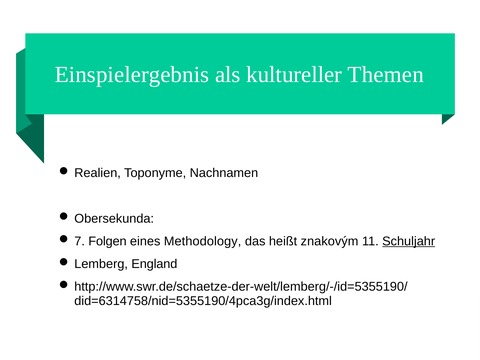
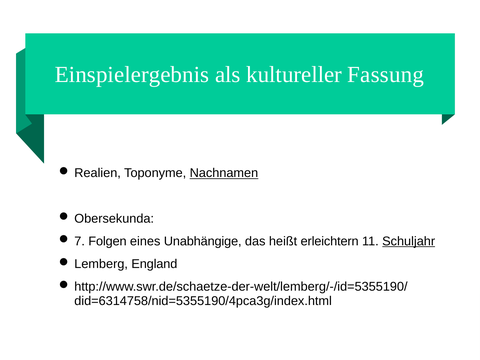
Themen: Themen -> Fassung (386, 75)
Nachnamen underline: none -> present (224, 173)
Methodology: Methodology -> Unabhängige (203, 241)
znakovým: znakovým -> erleichtern (330, 241)
